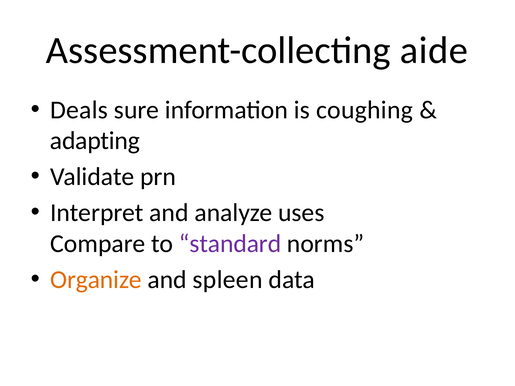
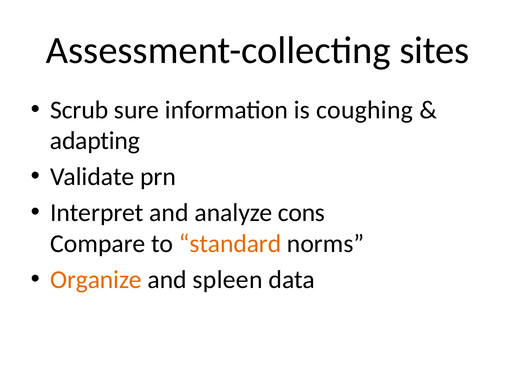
aide: aide -> sites (434, 50)
Deals: Deals -> Scrub (79, 110)
uses: uses -> cons (301, 213)
standard colour: purple -> orange (230, 244)
